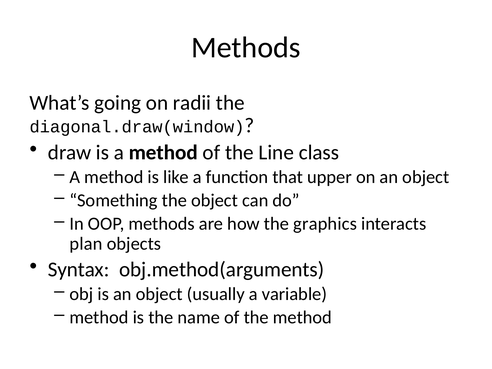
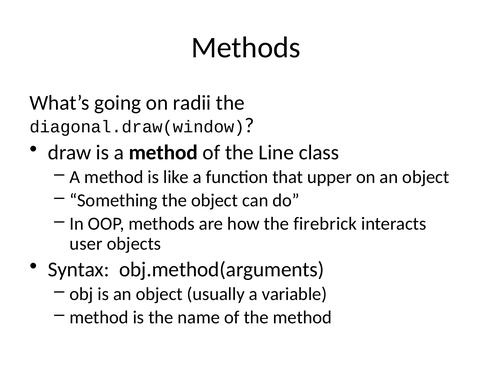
graphics: graphics -> firebrick (325, 224)
plan: plan -> user (86, 244)
